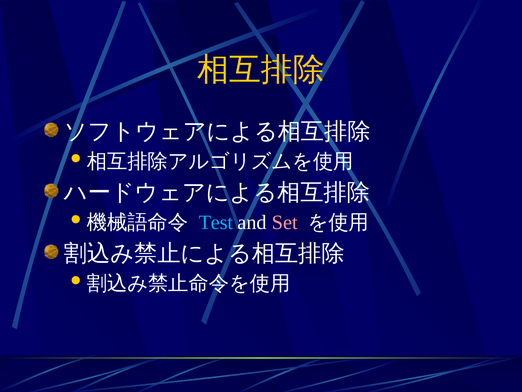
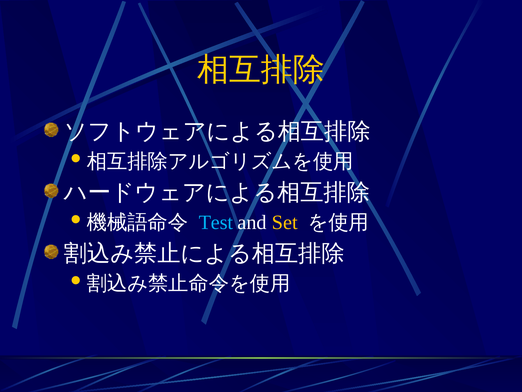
Set colour: pink -> yellow (285, 222)
